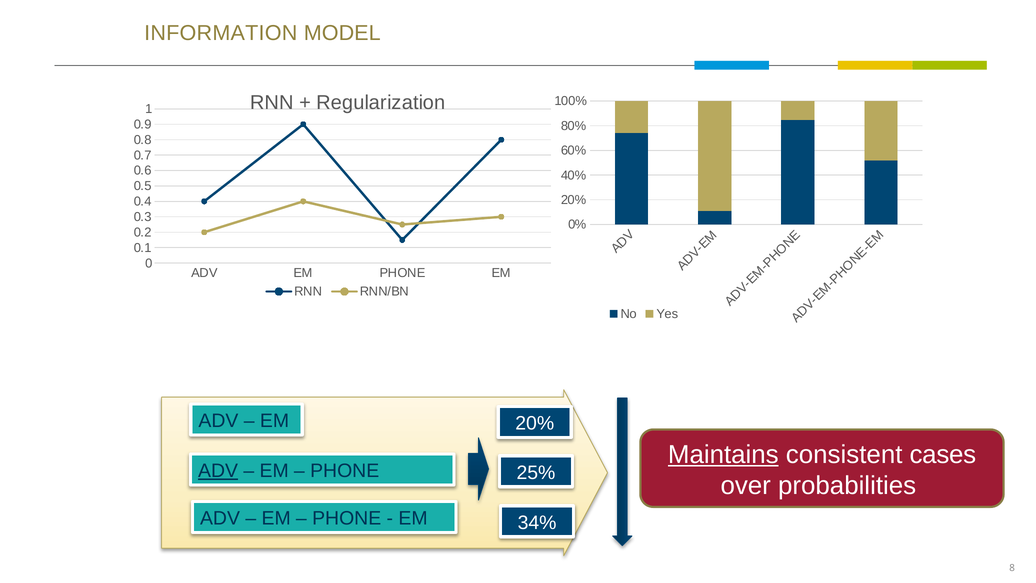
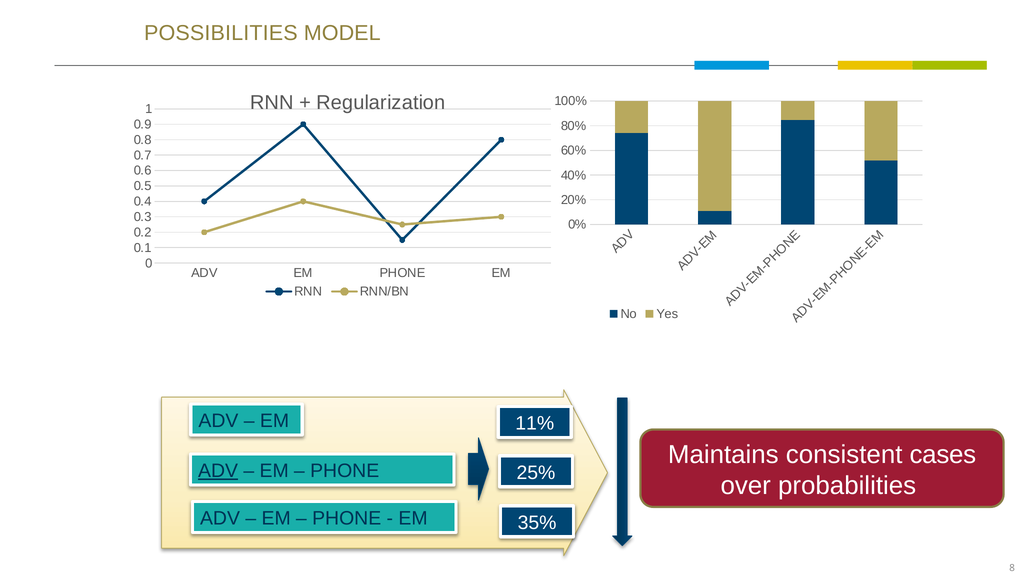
INFORMATION: INFORMATION -> POSSIBILITIES (221, 33)
20%: 20% -> 11% (535, 423)
Maintains underline: present -> none (723, 454)
34%: 34% -> 35% (537, 522)
